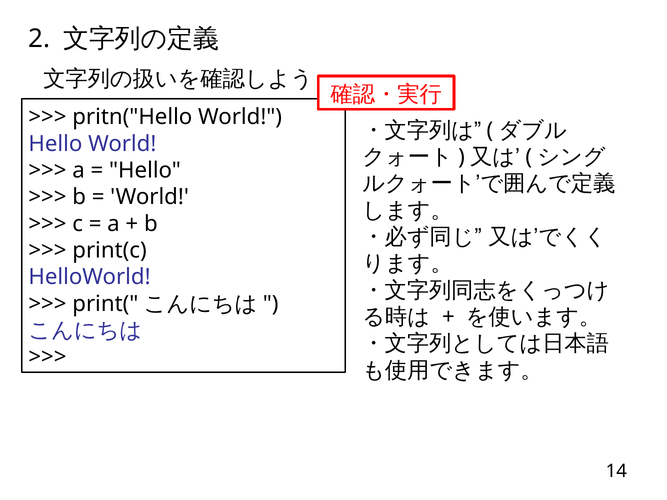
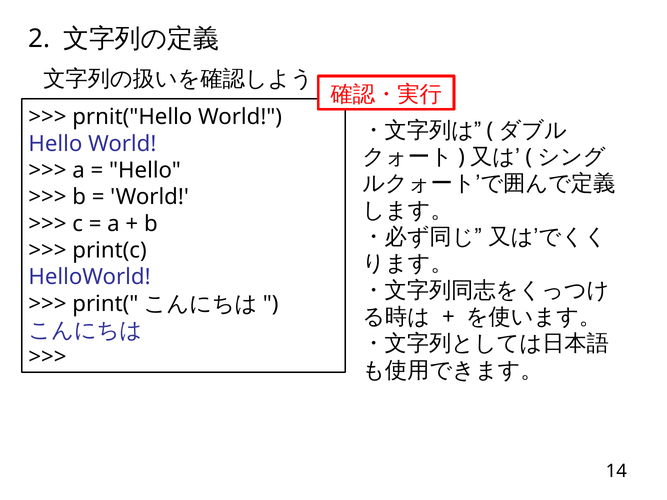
pritn("Hello: pritn("Hello -> prnit("Hello (132, 117)
